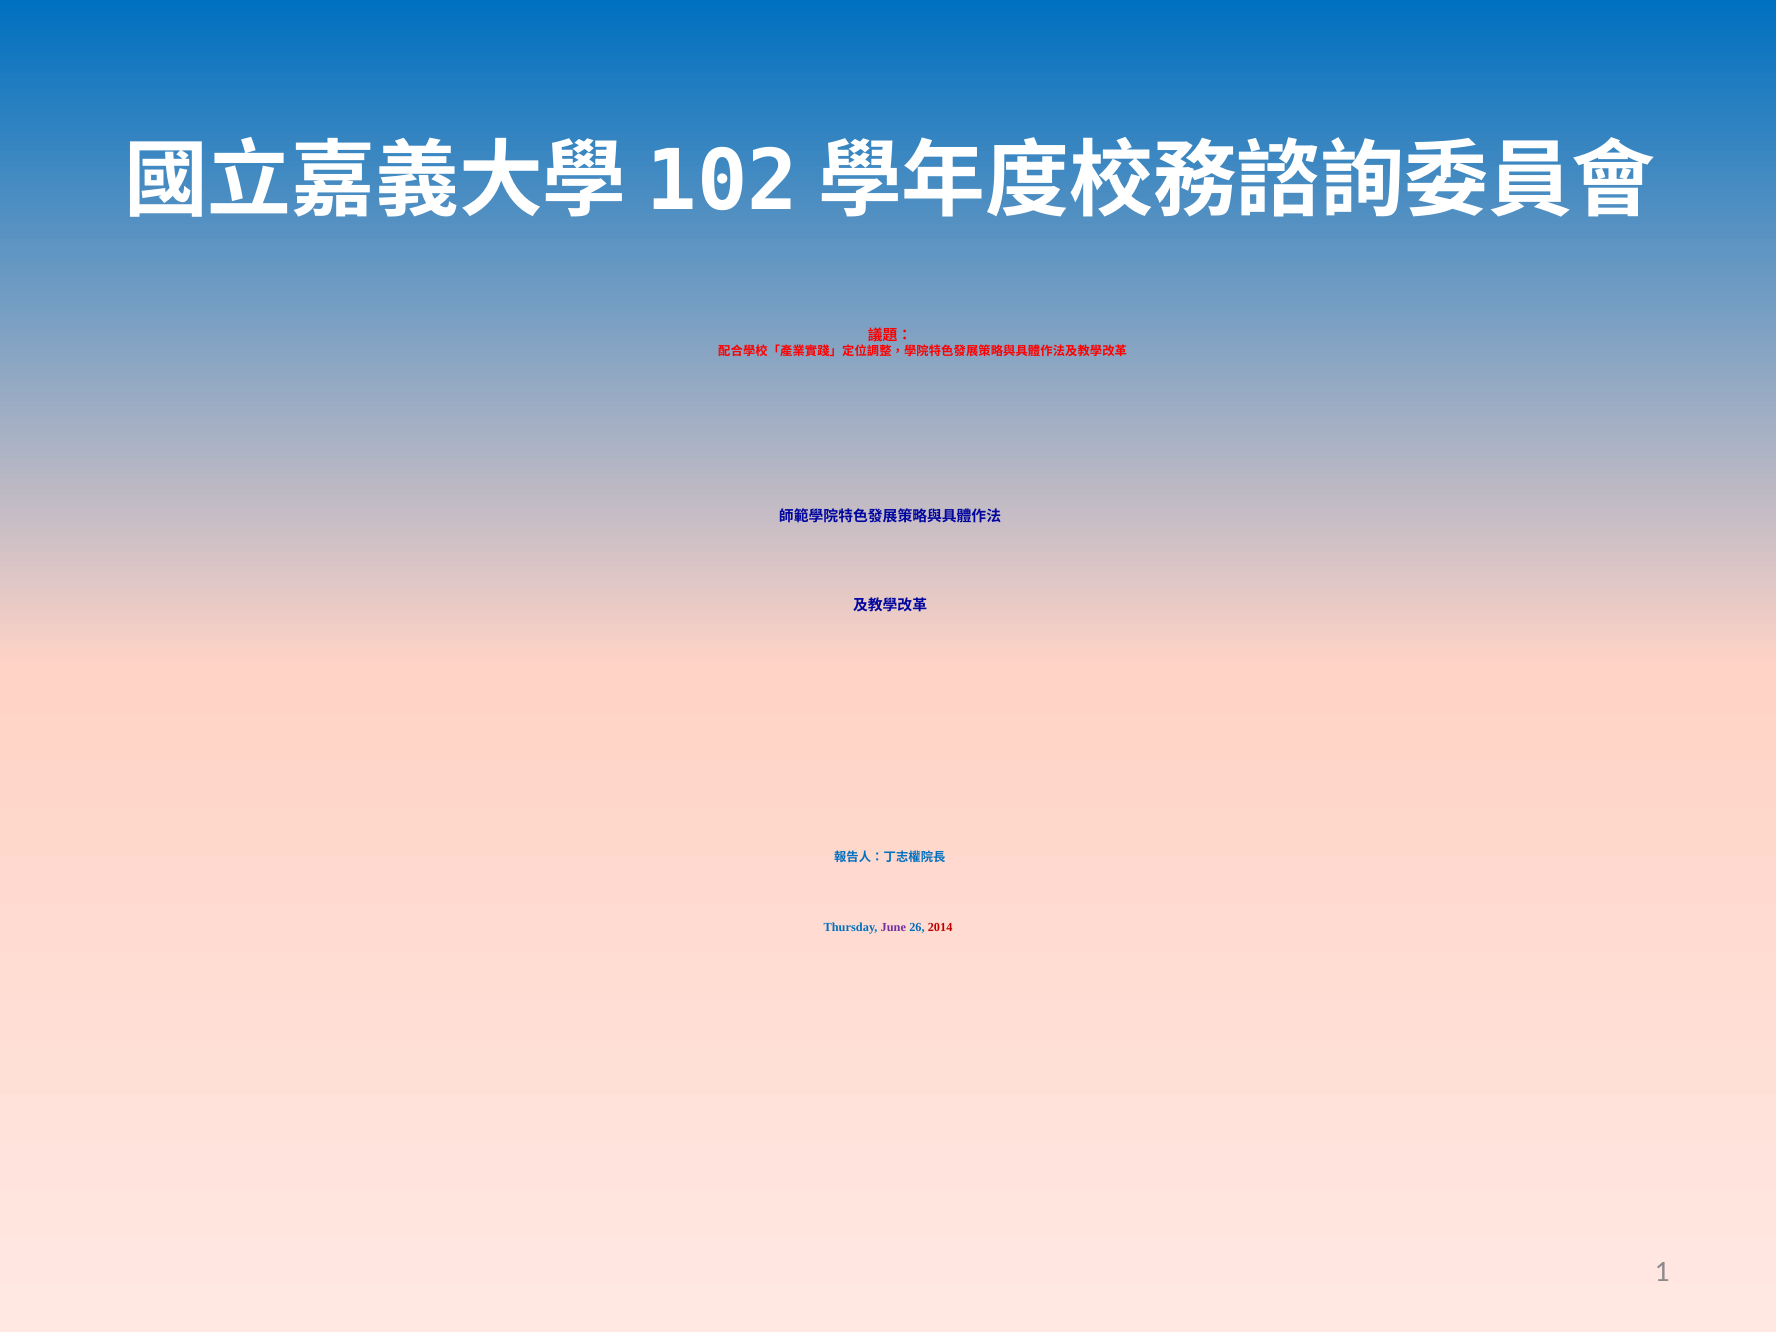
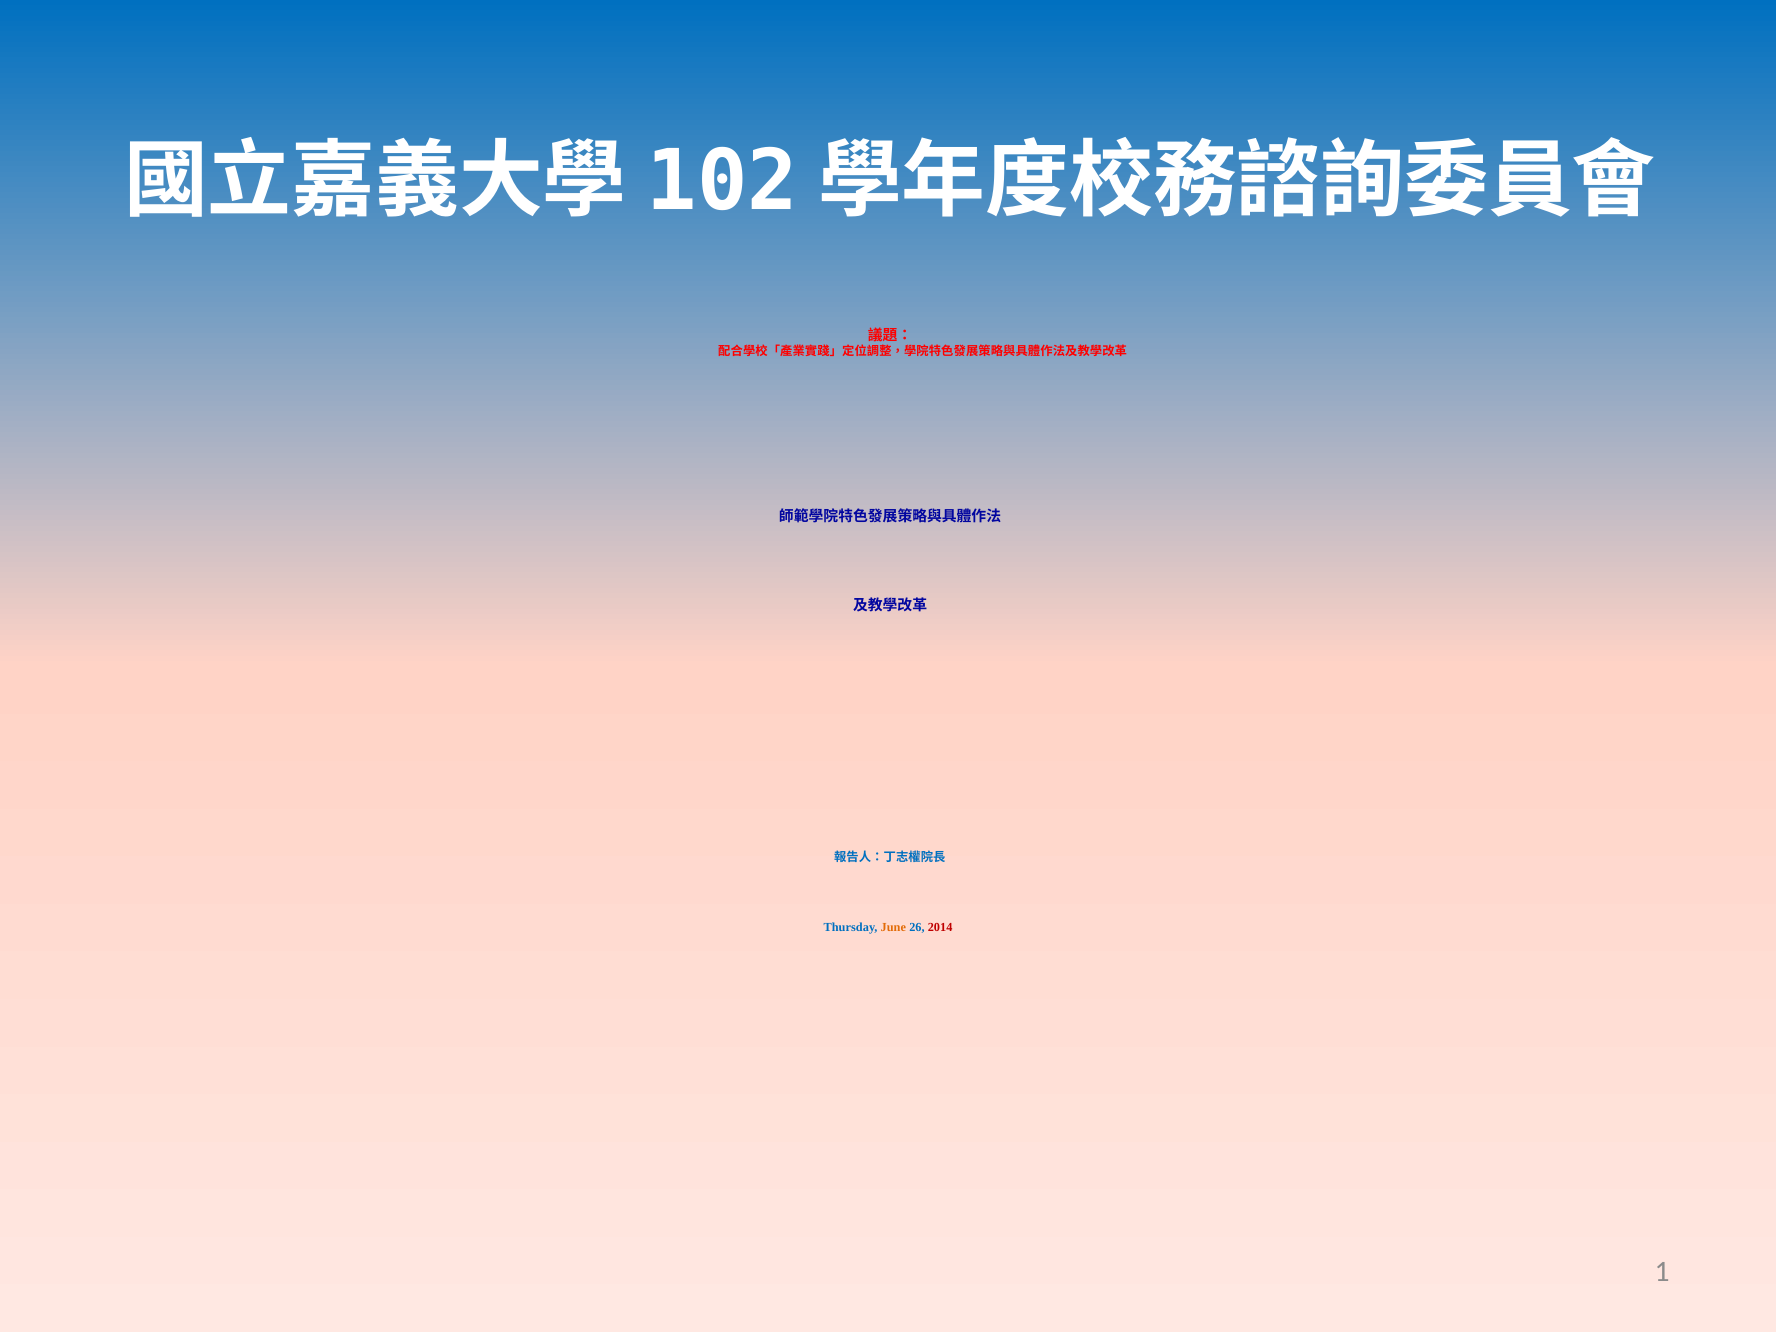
June colour: purple -> orange (893, 927)
